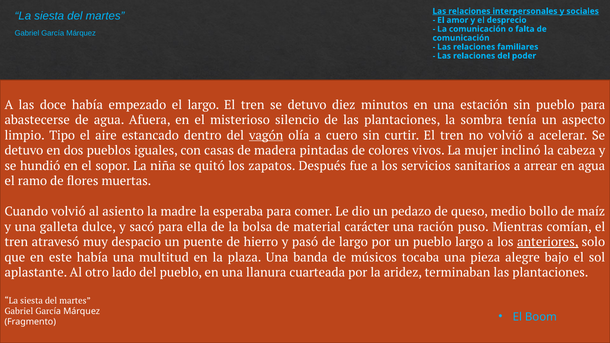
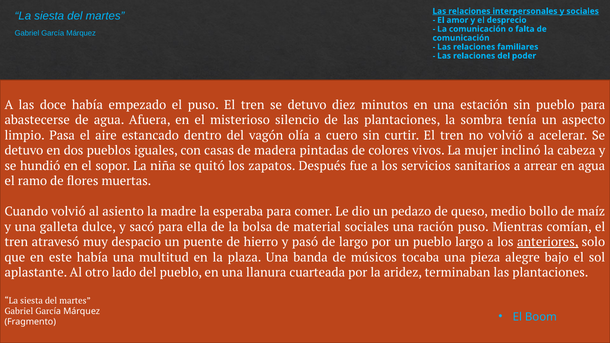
el largo: largo -> puso (203, 105)
Tipo: Tipo -> Pasa (62, 135)
vagón underline: present -> none (266, 135)
material carácter: carácter -> sociales (367, 227)
